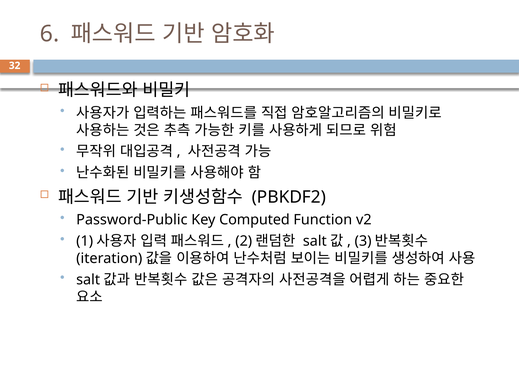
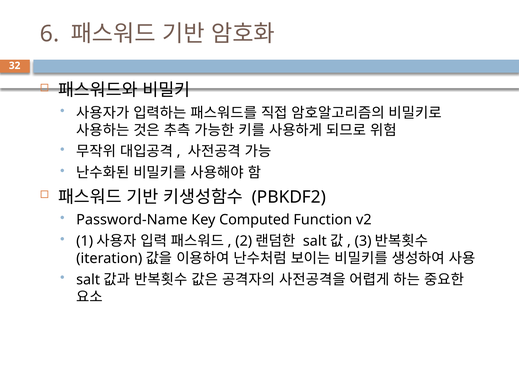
Password-Public: Password-Public -> Password-Name (132, 220)
